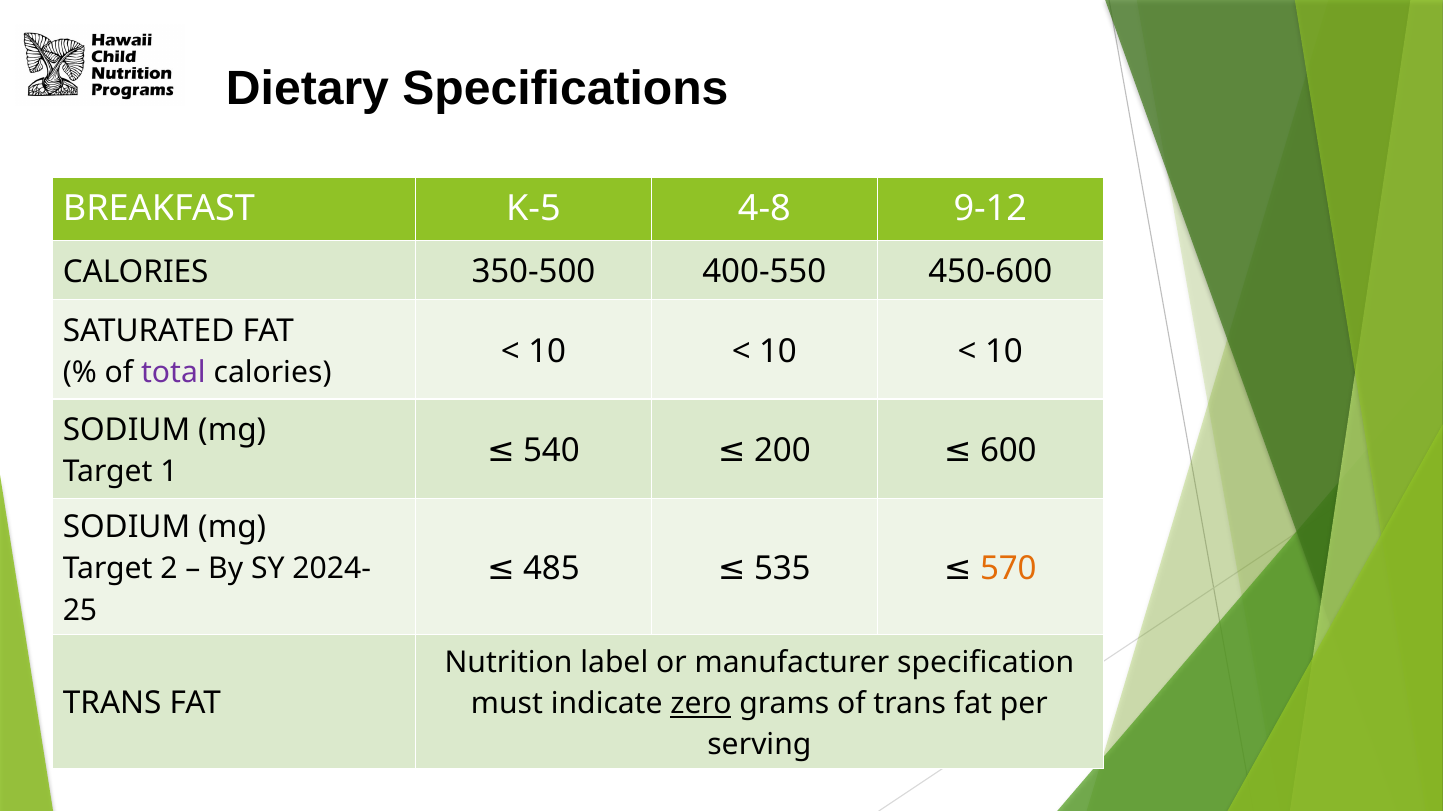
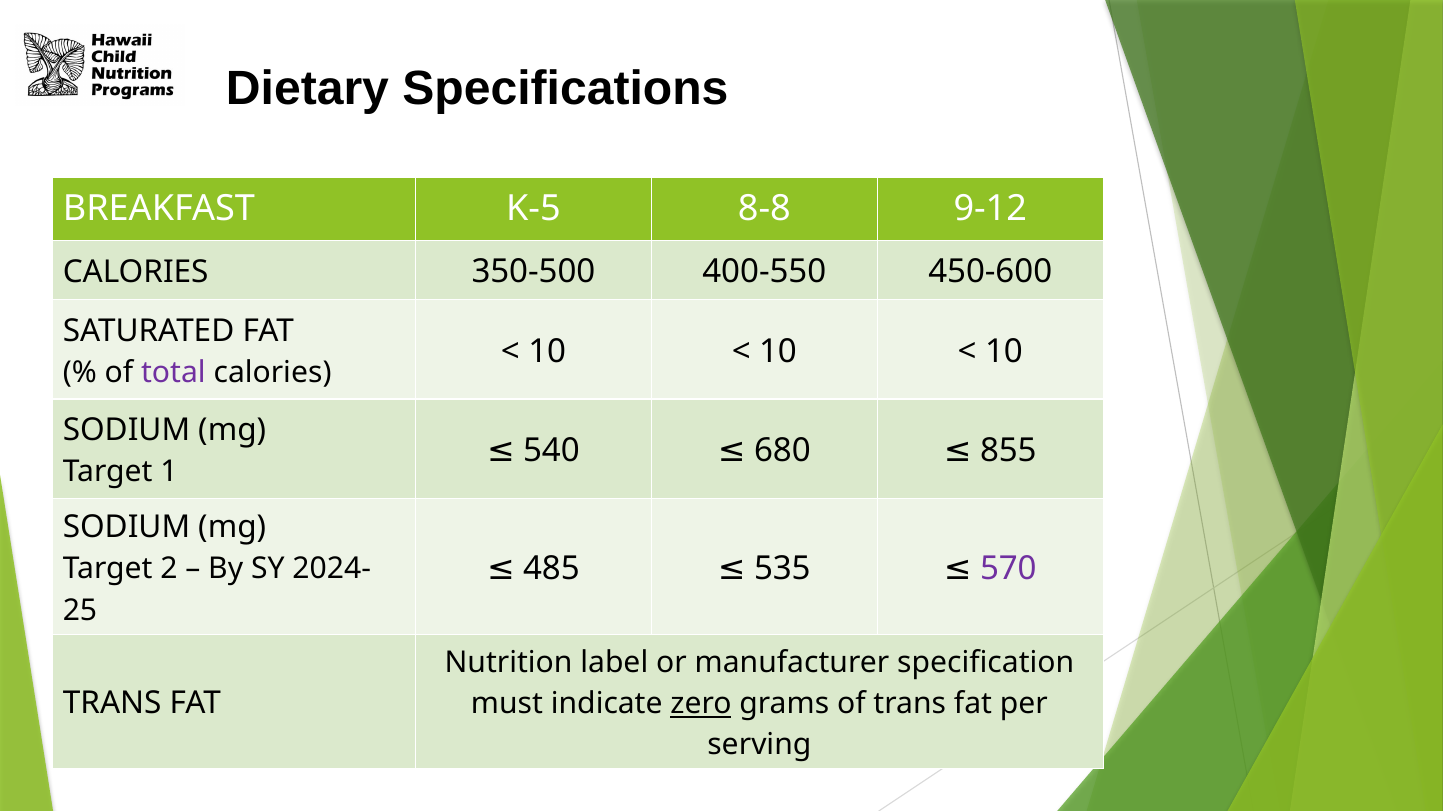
4-8: 4-8 -> 8-8 (764, 209)
200: 200 -> 680 (782, 451)
600: 600 -> 855 (1008, 451)
570 colour: orange -> purple (1008, 569)
